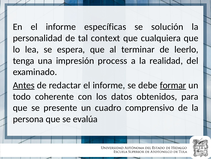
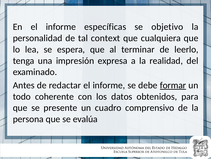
solución: solución -> objetivo (167, 27)
process: process -> expresa (113, 60)
Antes underline: present -> none (24, 85)
